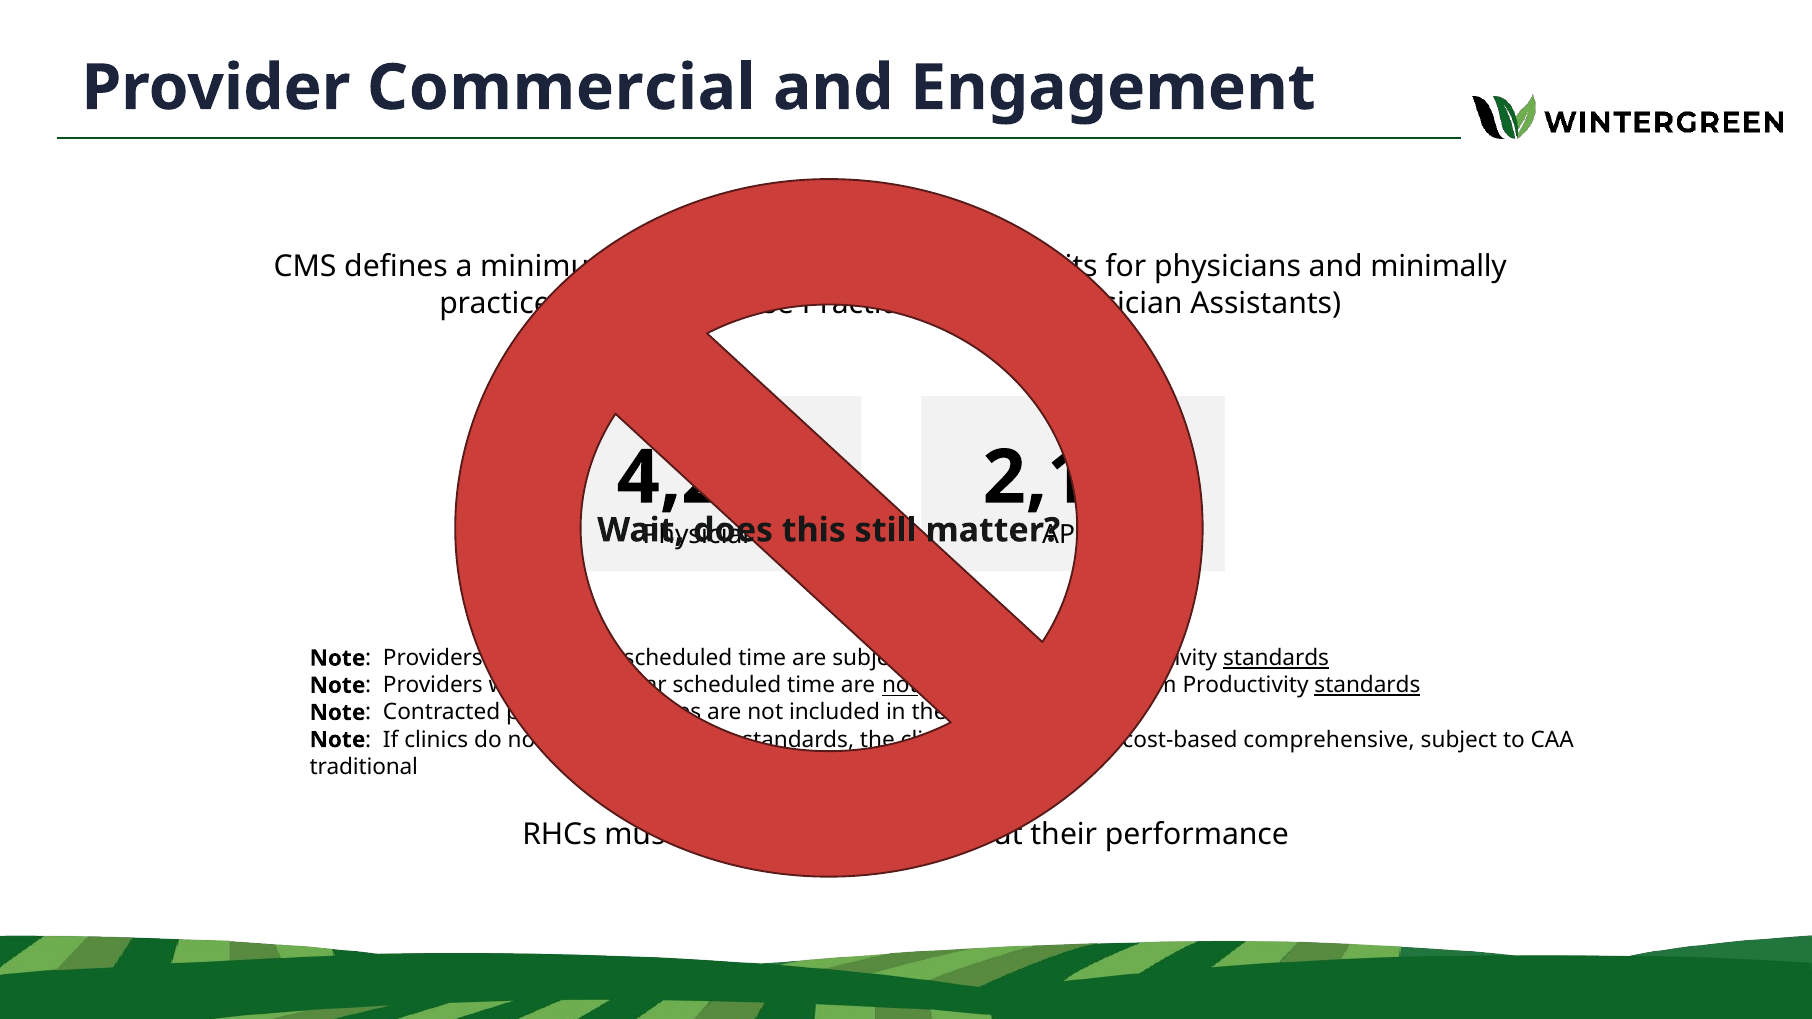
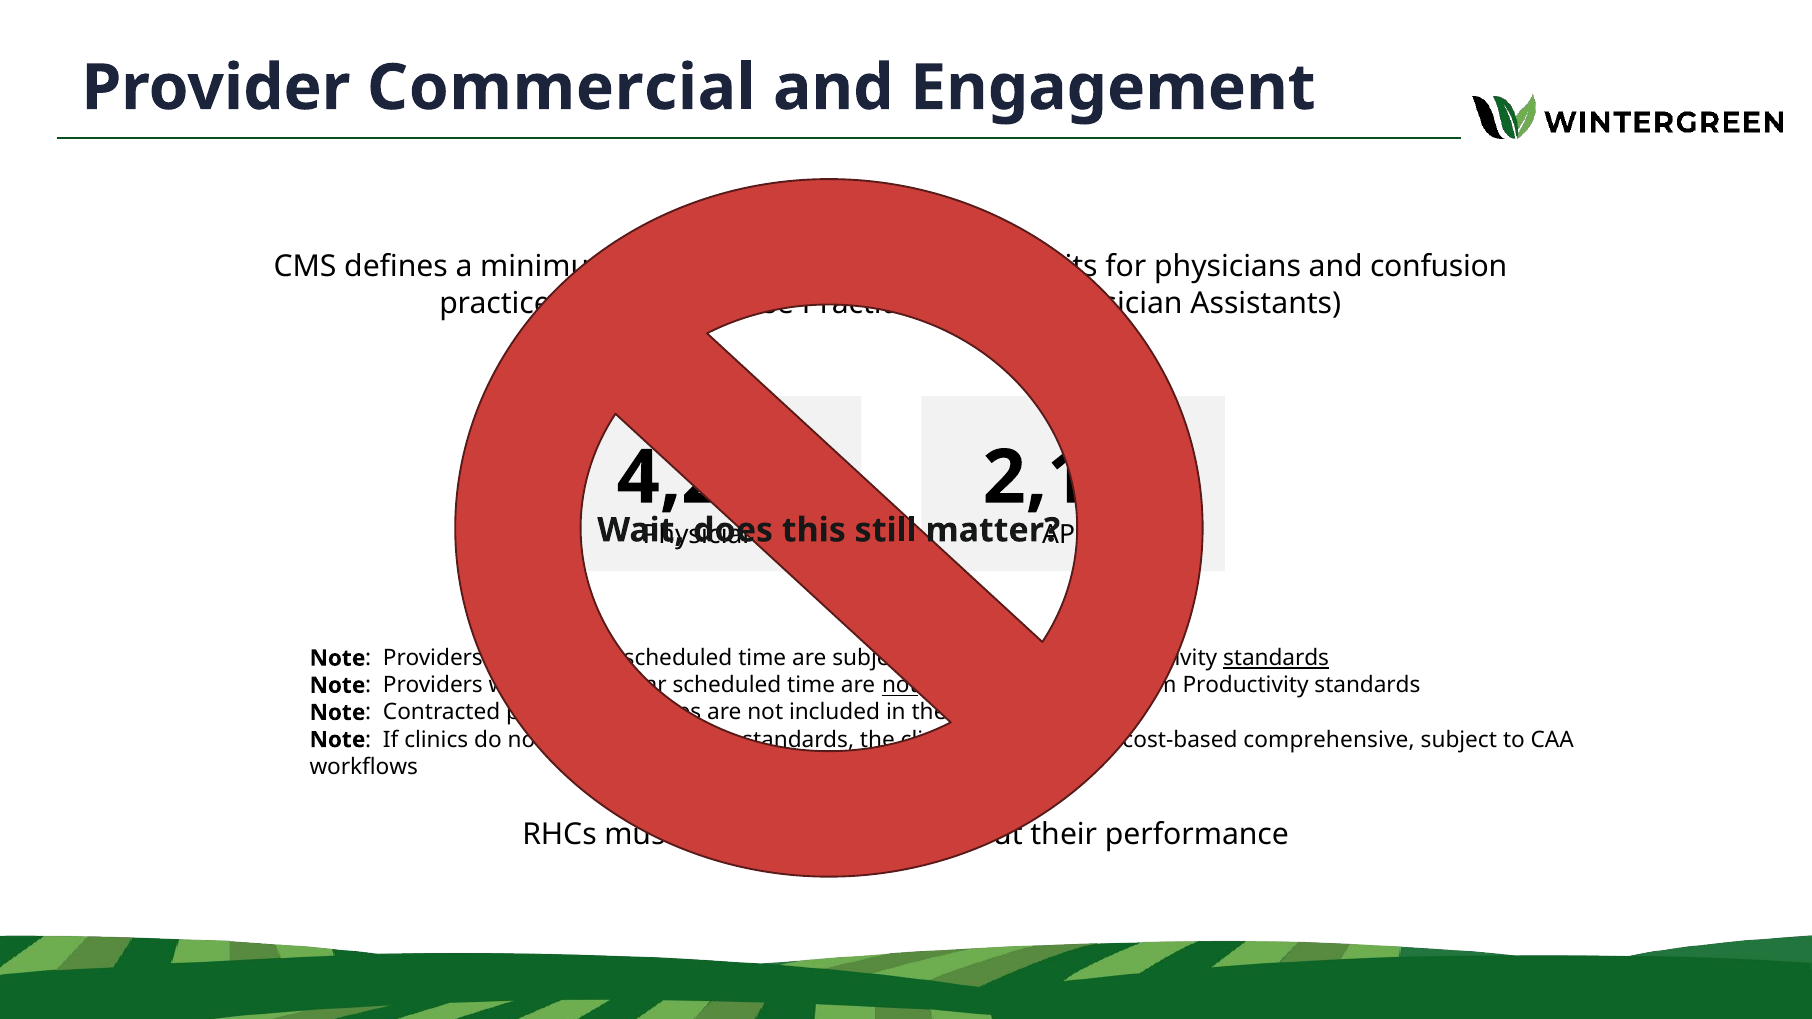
minimally: minimally -> confusion (1439, 267)
standards underline: present -> none (1367, 686)
traditional: traditional -> workflows (364, 767)
